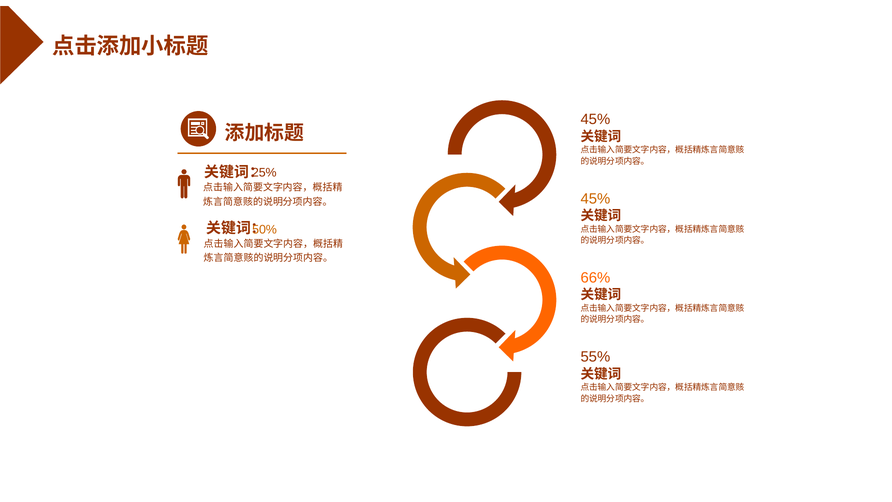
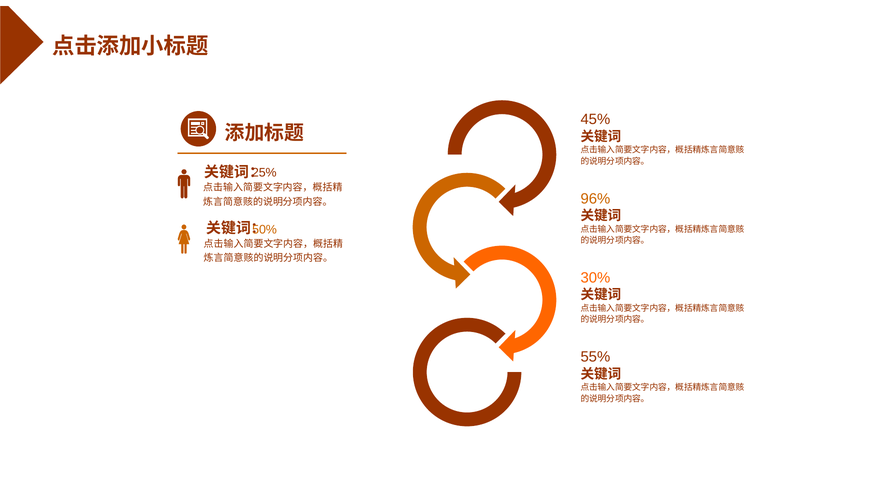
45%: 45% -> 96% (595, 199)
66%: 66% -> 30% (595, 278)
